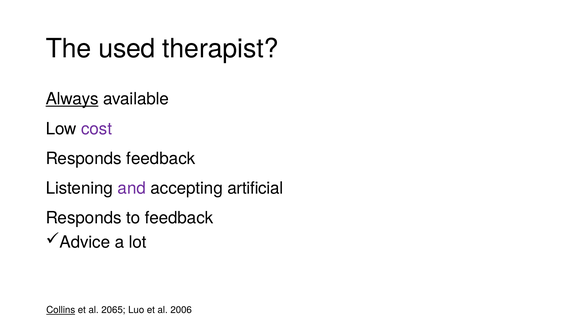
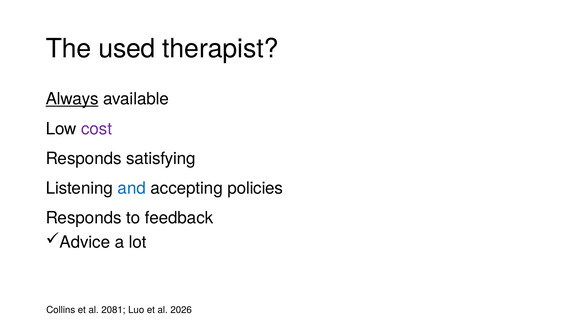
Responds feedback: feedback -> satisfying (161, 158)
and colour: purple -> blue (132, 188)
artificial: artificial -> policies (255, 188)
Collins underline: present -> none (61, 309)
2065: 2065 -> 2081 (113, 309)
2006: 2006 -> 2026 (181, 309)
